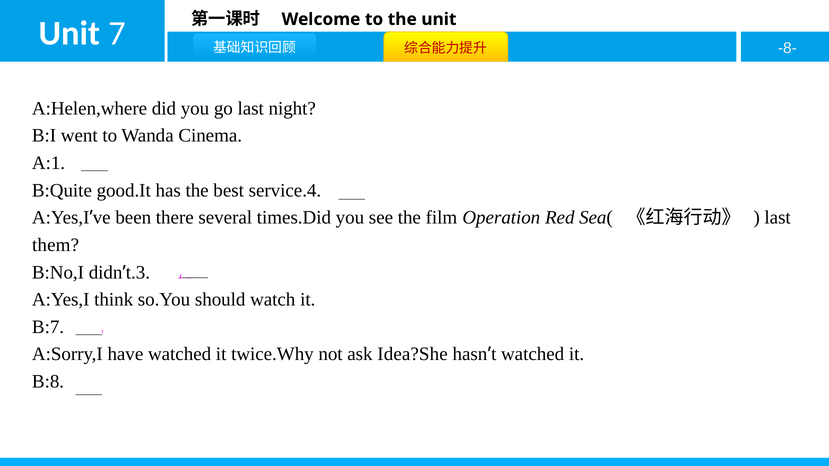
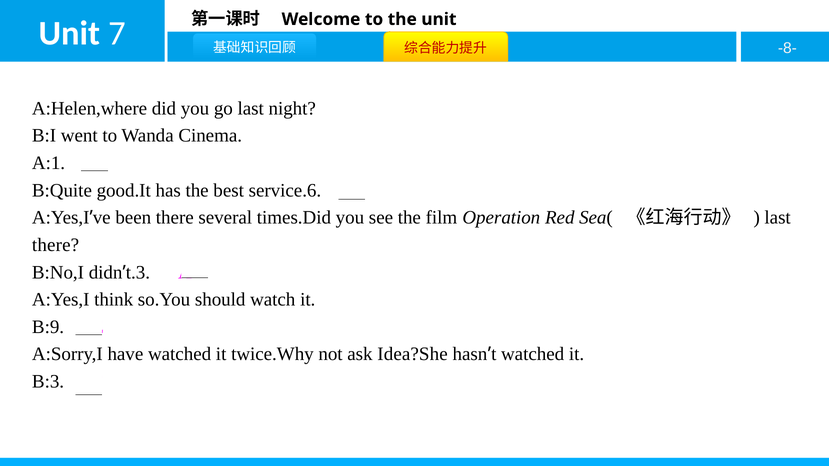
service.4: service.4 -> service.6 (285, 190)
them: them -> there (56, 245)
B:7: B:7 -> B:9 (48, 327)
B:8: B:8 -> B:3 (48, 382)
